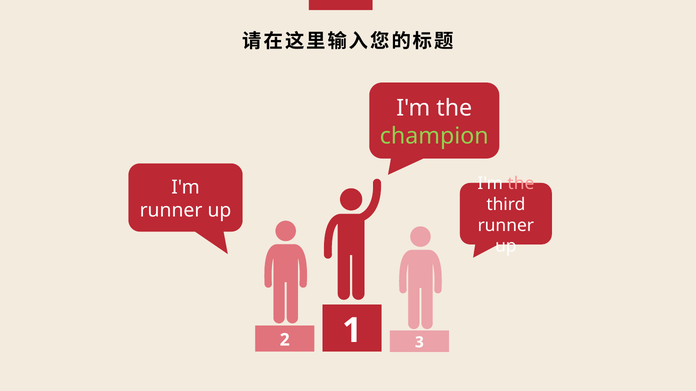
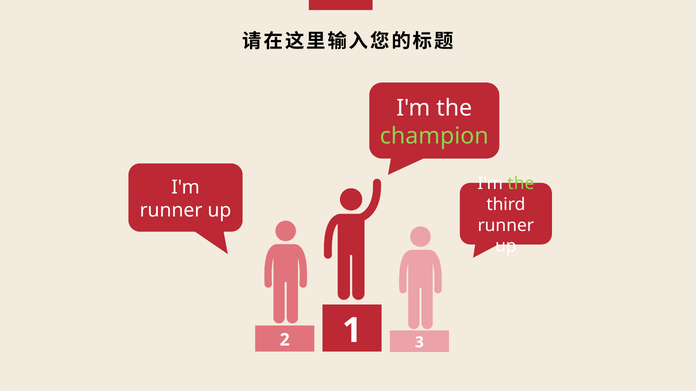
the colour: pink -> light green (521, 184)
